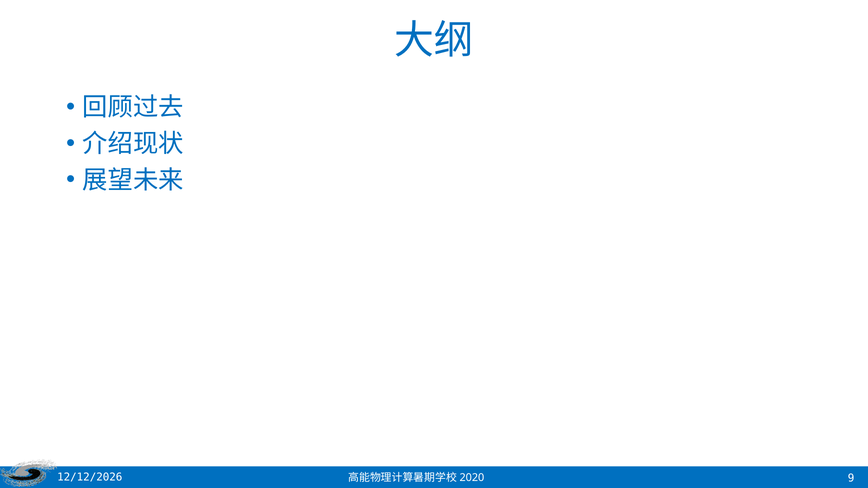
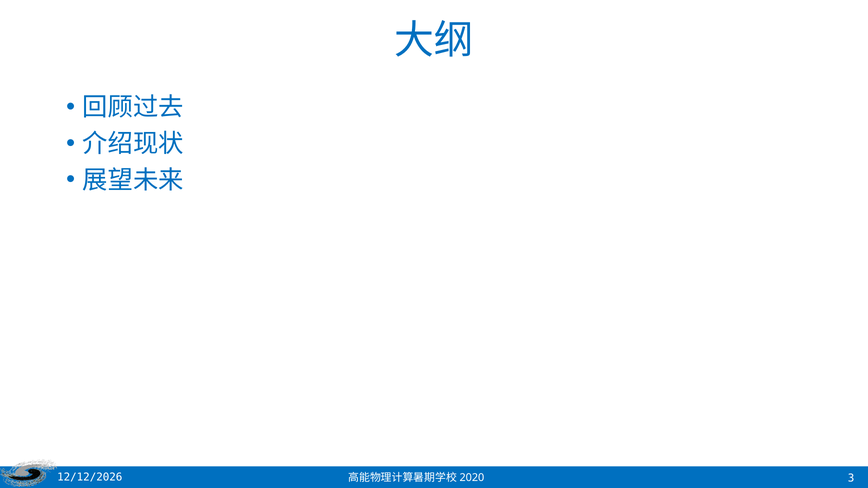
9: 9 -> 3 (851, 478)
